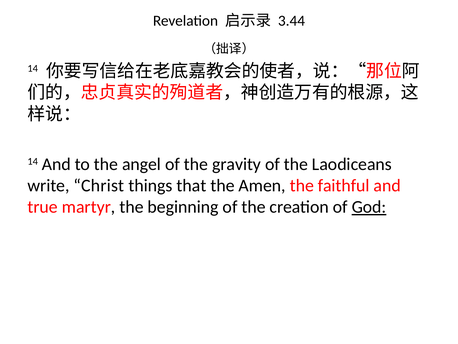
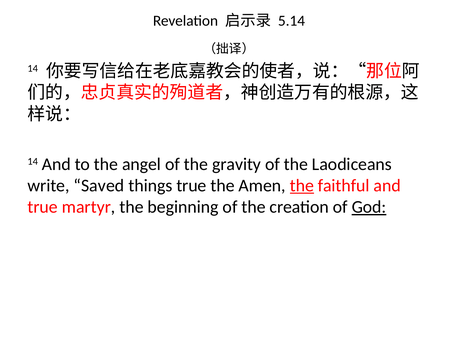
3.44: 3.44 -> 5.14 (292, 21)
Christ: Christ -> Saved (99, 185)
things that: that -> true (191, 185)
the underline: none -> present (302, 185)
